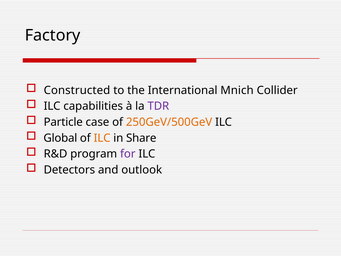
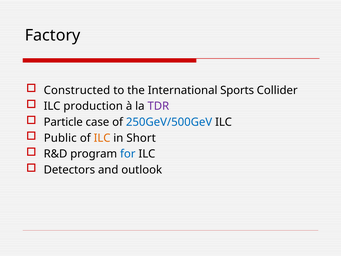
Mnich: Mnich -> Sports (237, 90)
capabilities: capabilities -> production (93, 106)
250GeV/500GeV colour: orange -> blue (169, 122)
Global: Global -> Public (60, 138)
Share: Share -> Short (141, 138)
for colour: purple -> blue (128, 154)
